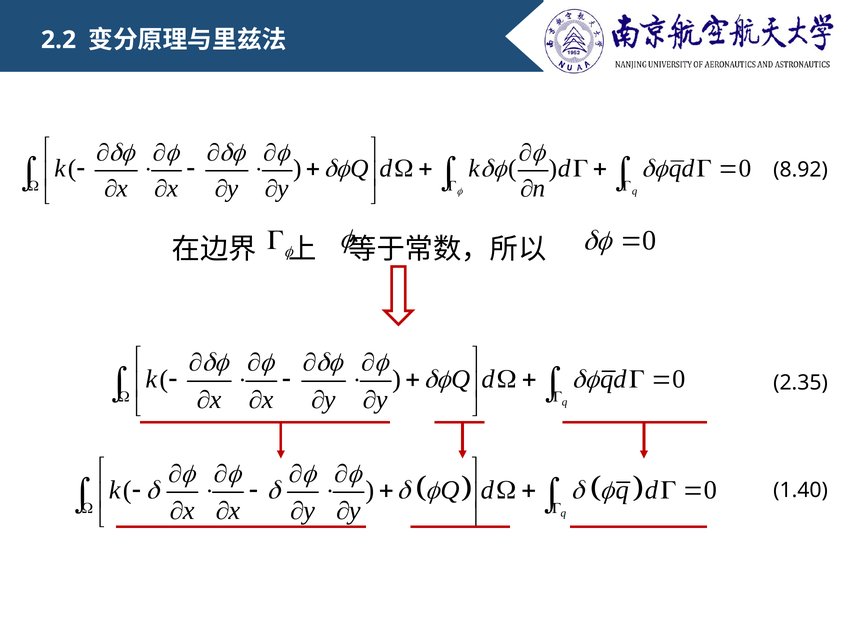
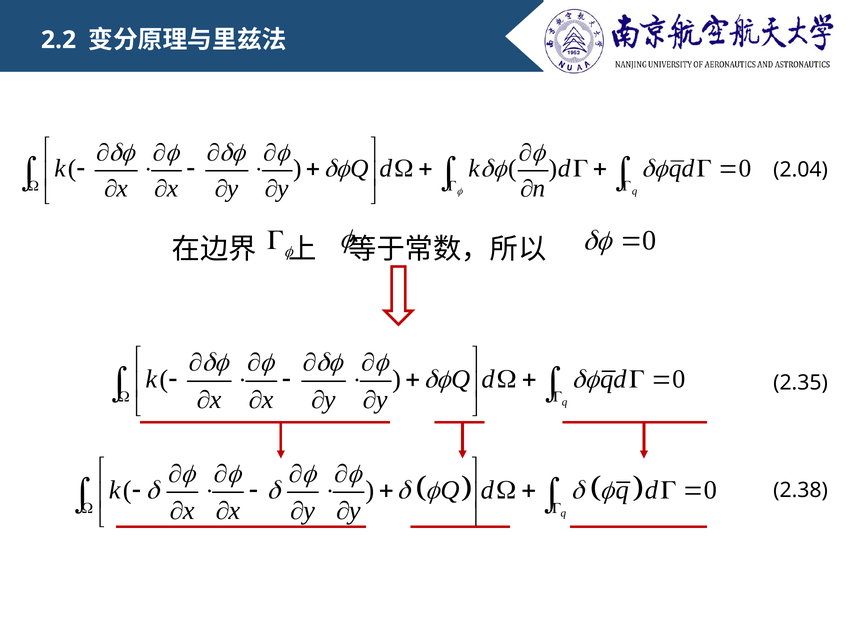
8.92: 8.92 -> 2.04 (801, 170)
1.40: 1.40 -> 2.38 (801, 490)
